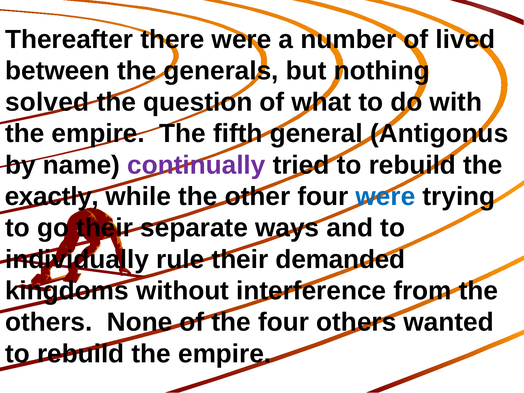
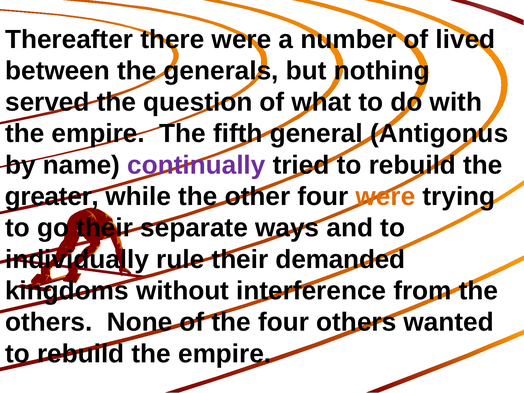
solved: solved -> served (47, 102)
exactly: exactly -> greater (52, 197)
were colour: blue -> orange (385, 197)
